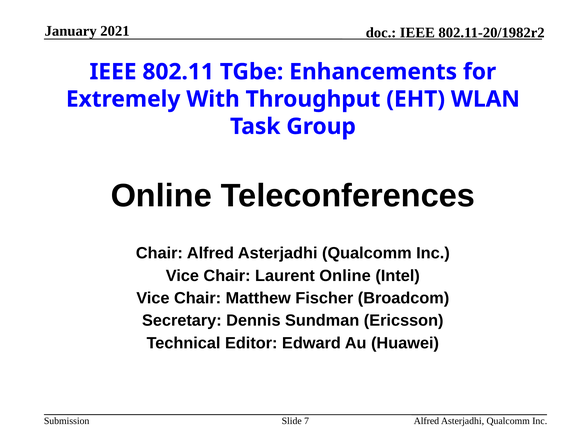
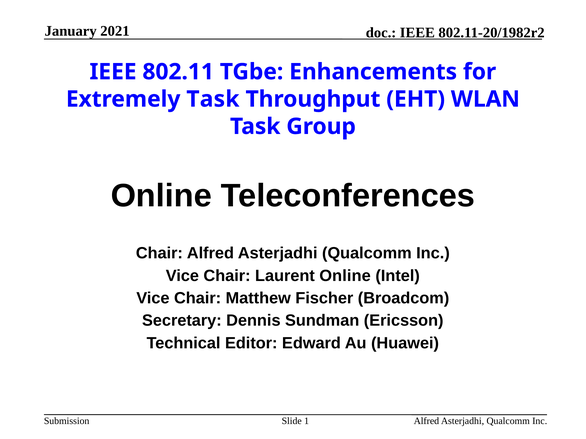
Extremely With: With -> Task (213, 99)
7: 7 -> 1 (307, 422)
